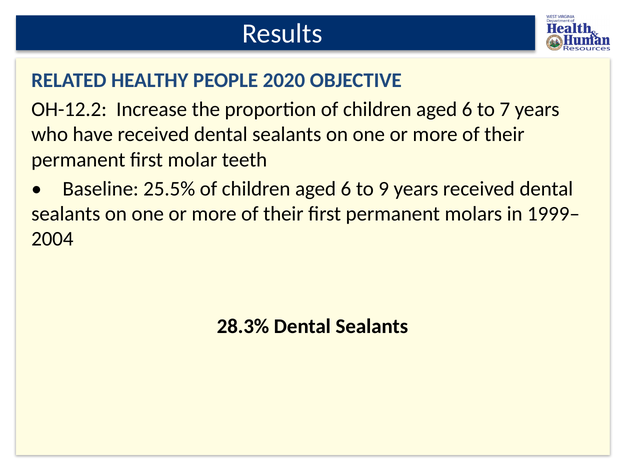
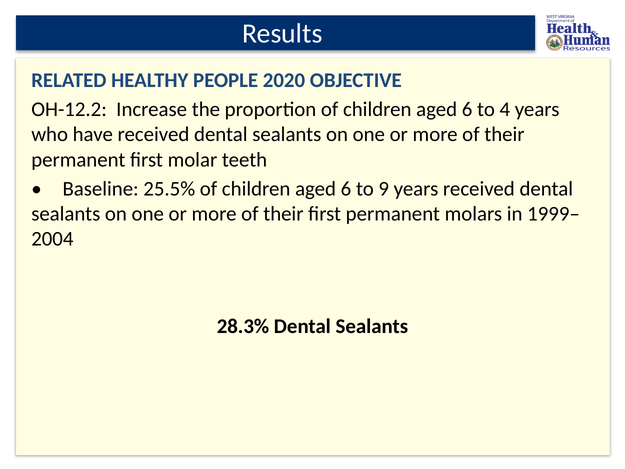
7: 7 -> 4 (505, 110)
